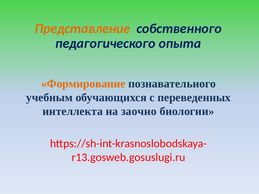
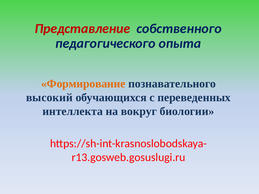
Представление colour: orange -> red (83, 29)
учебным: учебным -> высокий (49, 98)
заочно: заочно -> вокруг (139, 112)
